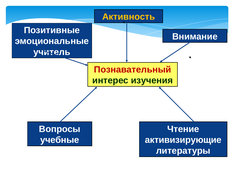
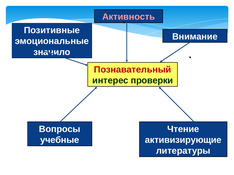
Активность colour: yellow -> pink (129, 17)
учитель: учитель -> значило (52, 52)
изучения: изучения -> проверки (152, 81)
